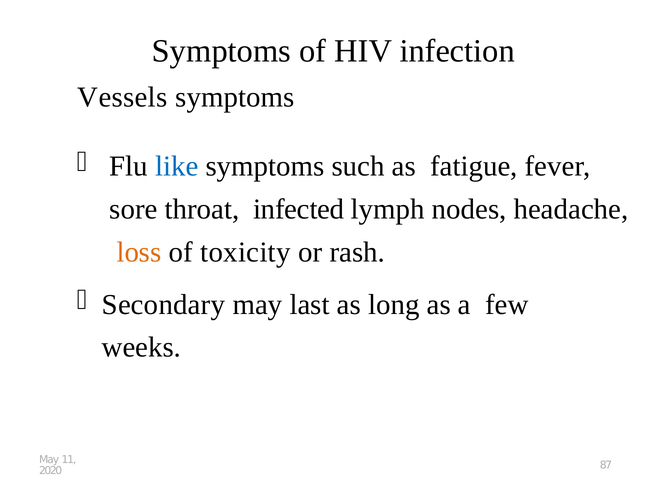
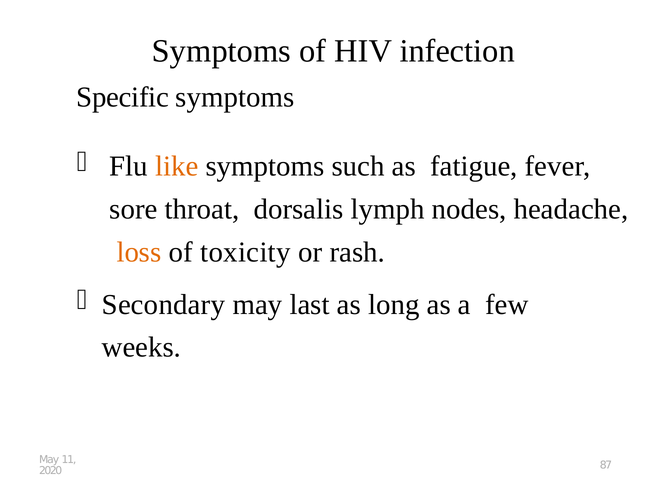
Vessels: Vessels -> Specific (123, 97)
like colour: blue -> orange (177, 167)
infected: infected -> dorsalis (299, 209)
